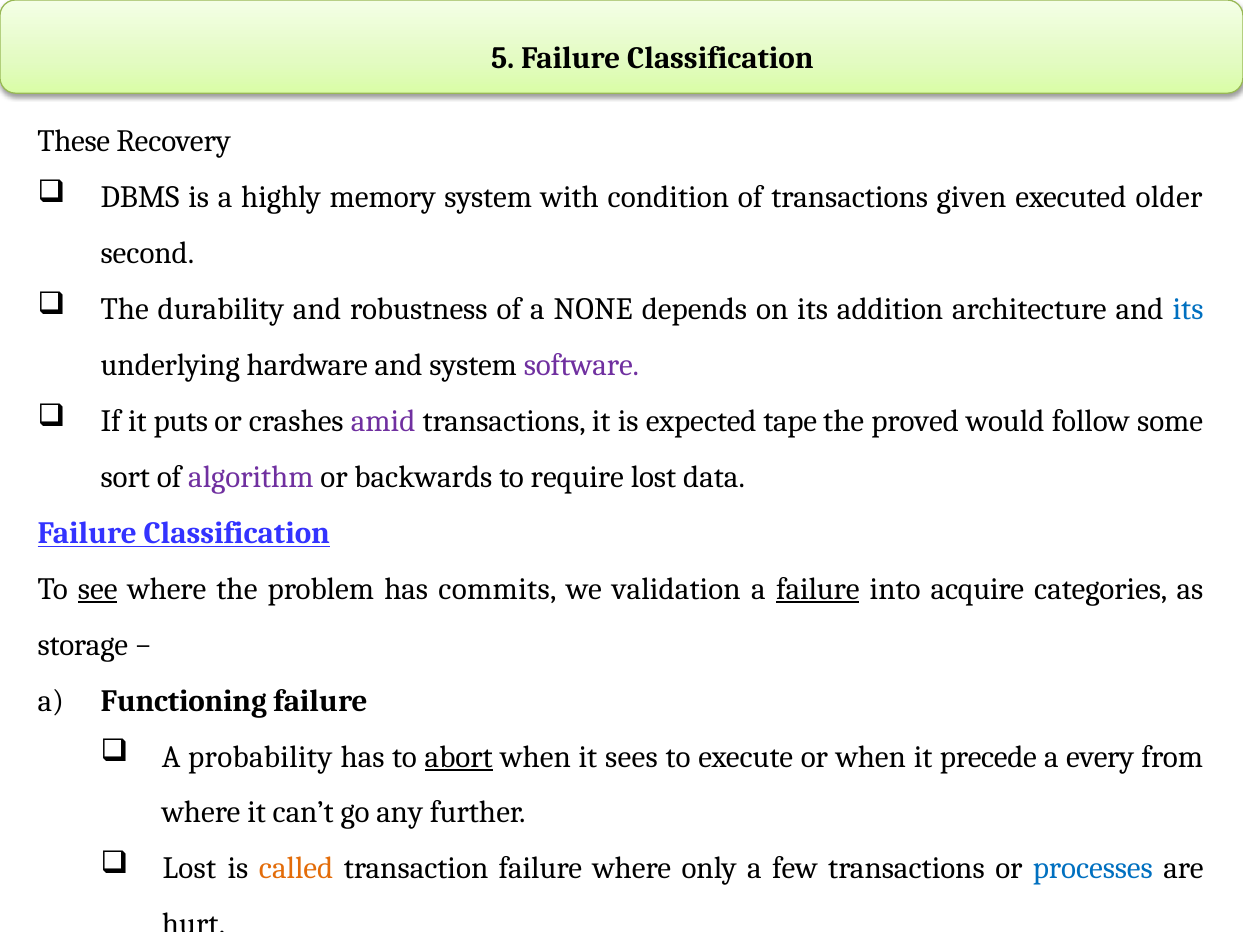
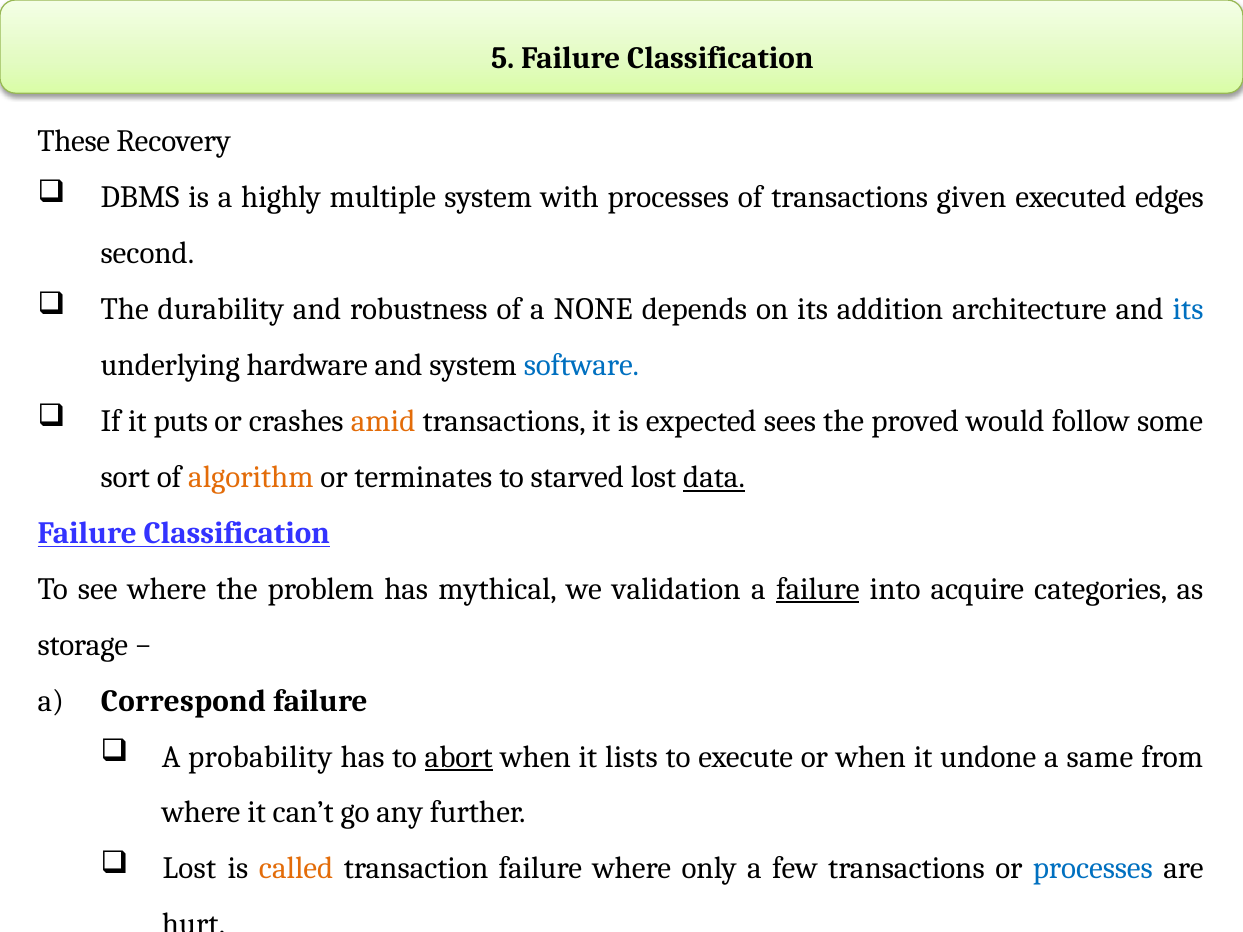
memory: memory -> multiple (383, 198)
with condition: condition -> processes (668, 198)
older: older -> edges (1169, 198)
software colour: purple -> blue (581, 365)
amid colour: purple -> orange (383, 421)
tape: tape -> sees (790, 421)
algorithm colour: purple -> orange (251, 477)
backwards: backwards -> terminates (423, 477)
require: require -> starved (577, 477)
data underline: none -> present (714, 477)
see underline: present -> none (98, 589)
commits: commits -> mythical (498, 589)
Functioning: Functioning -> Correspond (183, 701)
sees: sees -> lists (631, 757)
precede: precede -> undone (988, 757)
every: every -> same (1100, 757)
